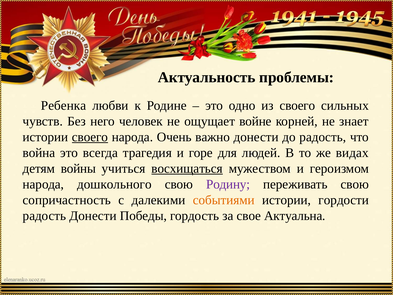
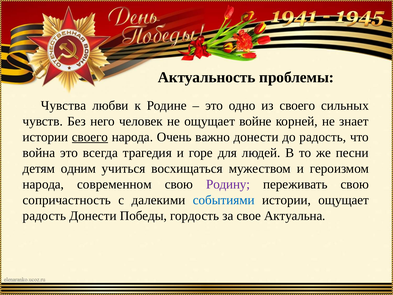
Ребенка: Ребенка -> Чувства (64, 106)
видах: видах -> песни (352, 153)
войны: войны -> одним (78, 168)
восхищаться underline: present -> none (187, 168)
дошкольного: дошкольного -> современном (114, 184)
событиями colour: orange -> blue (224, 200)
истории гордости: гордости -> ощущает (344, 200)
